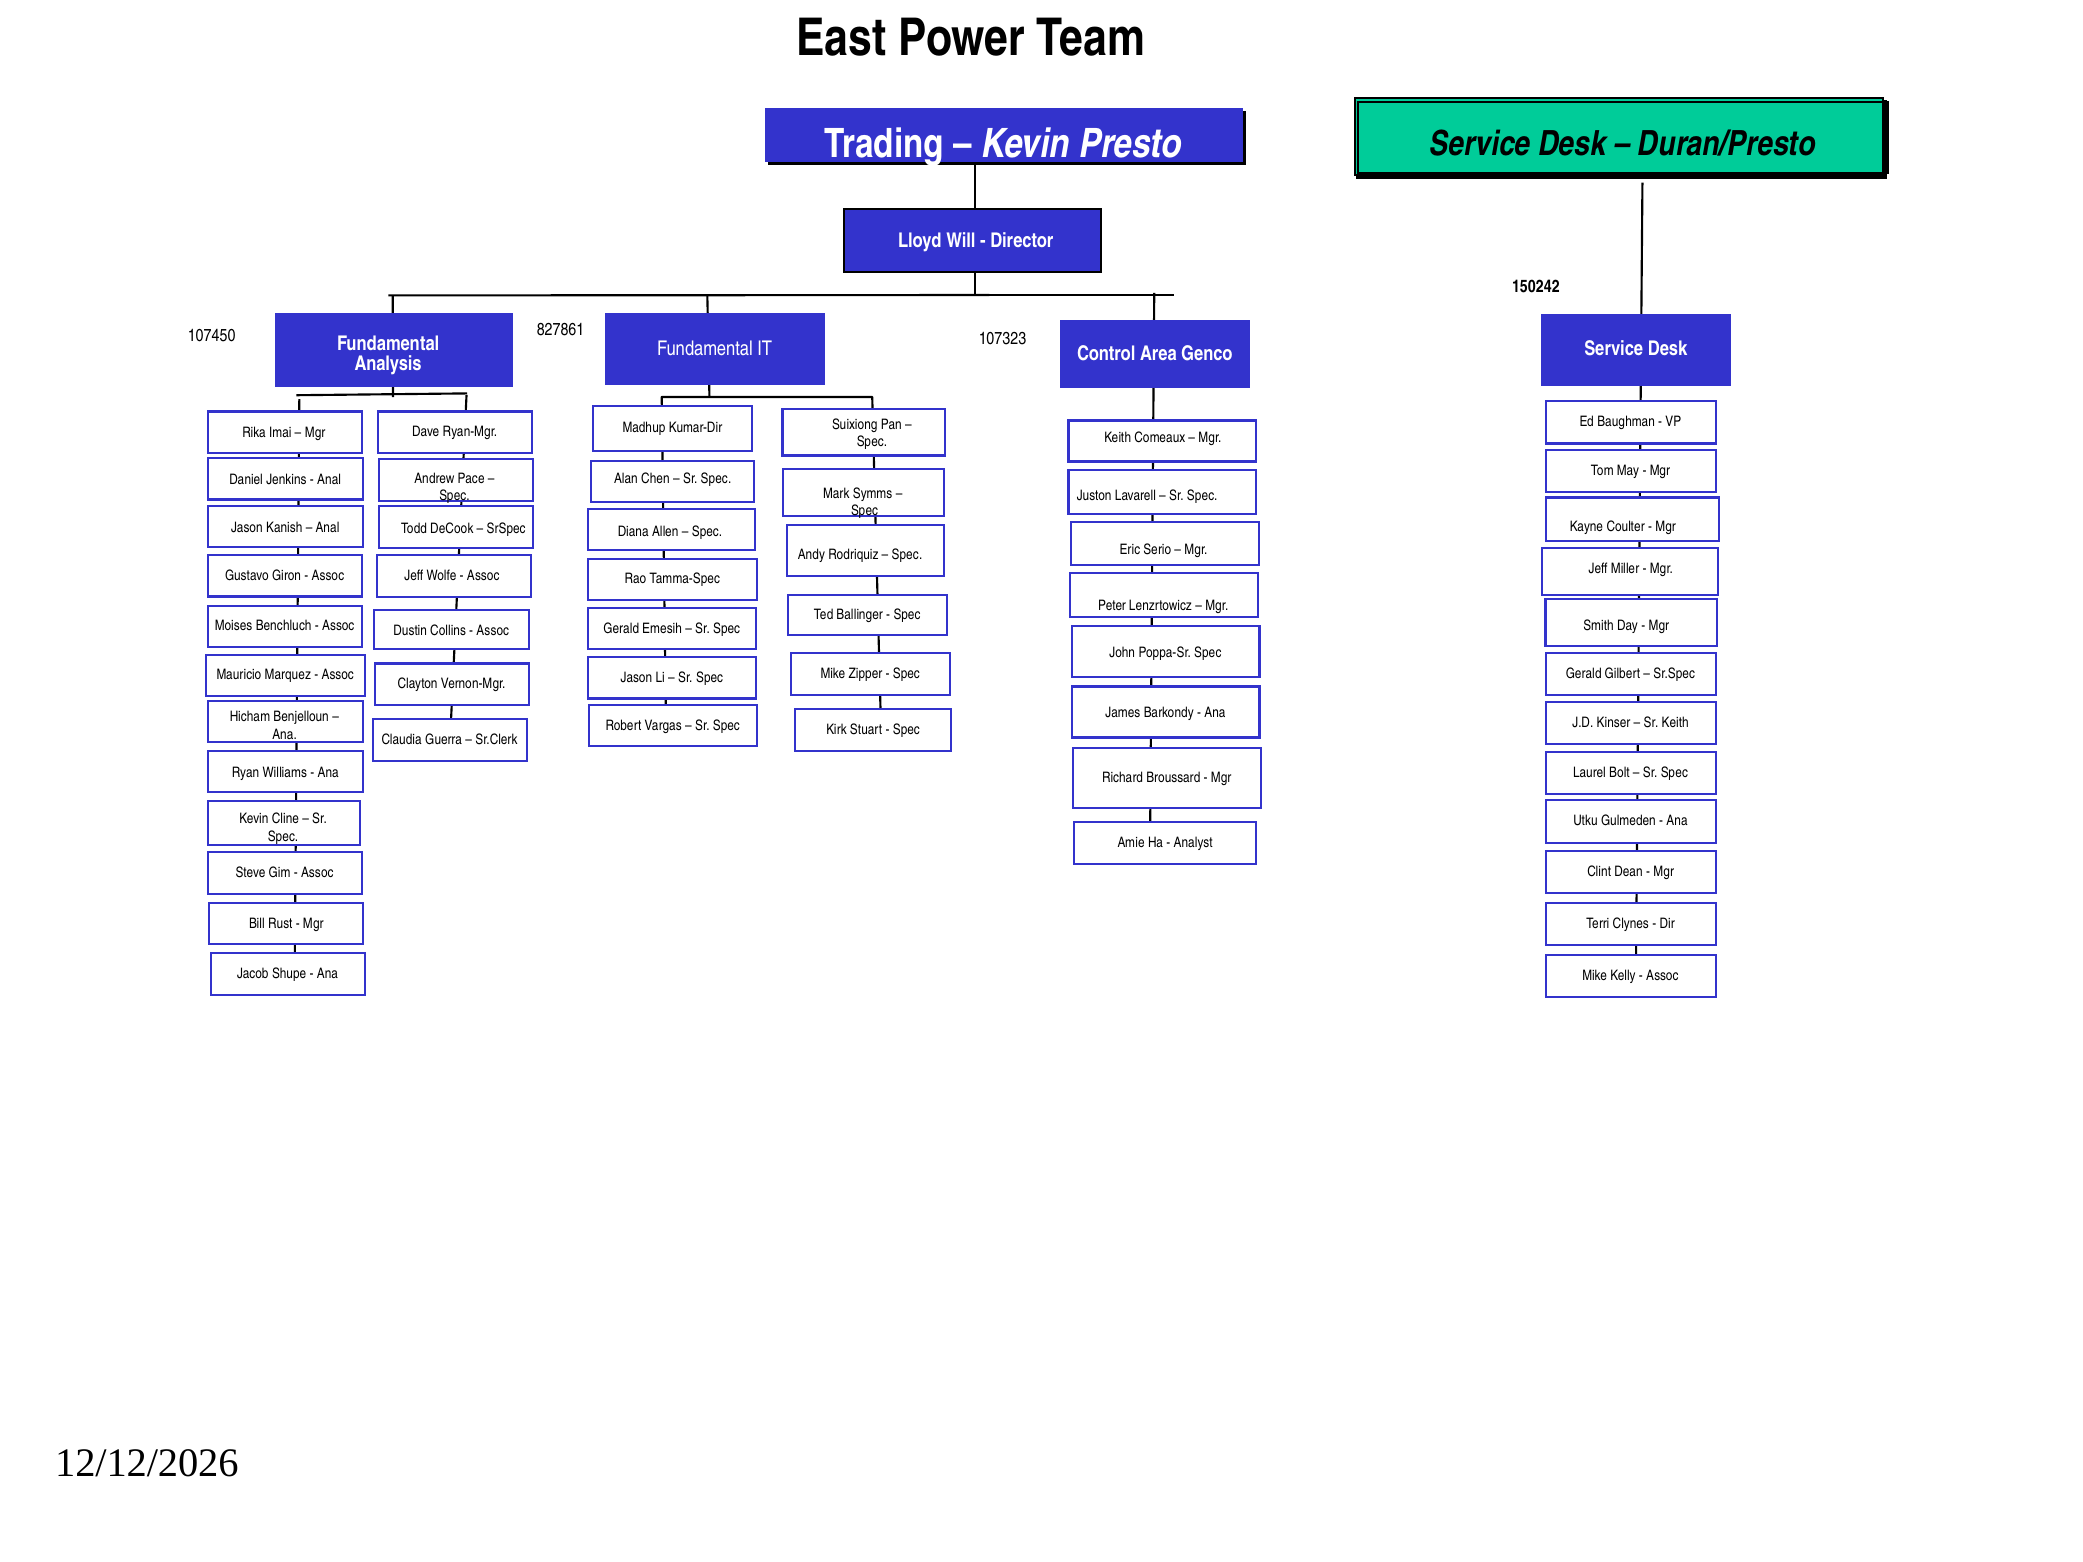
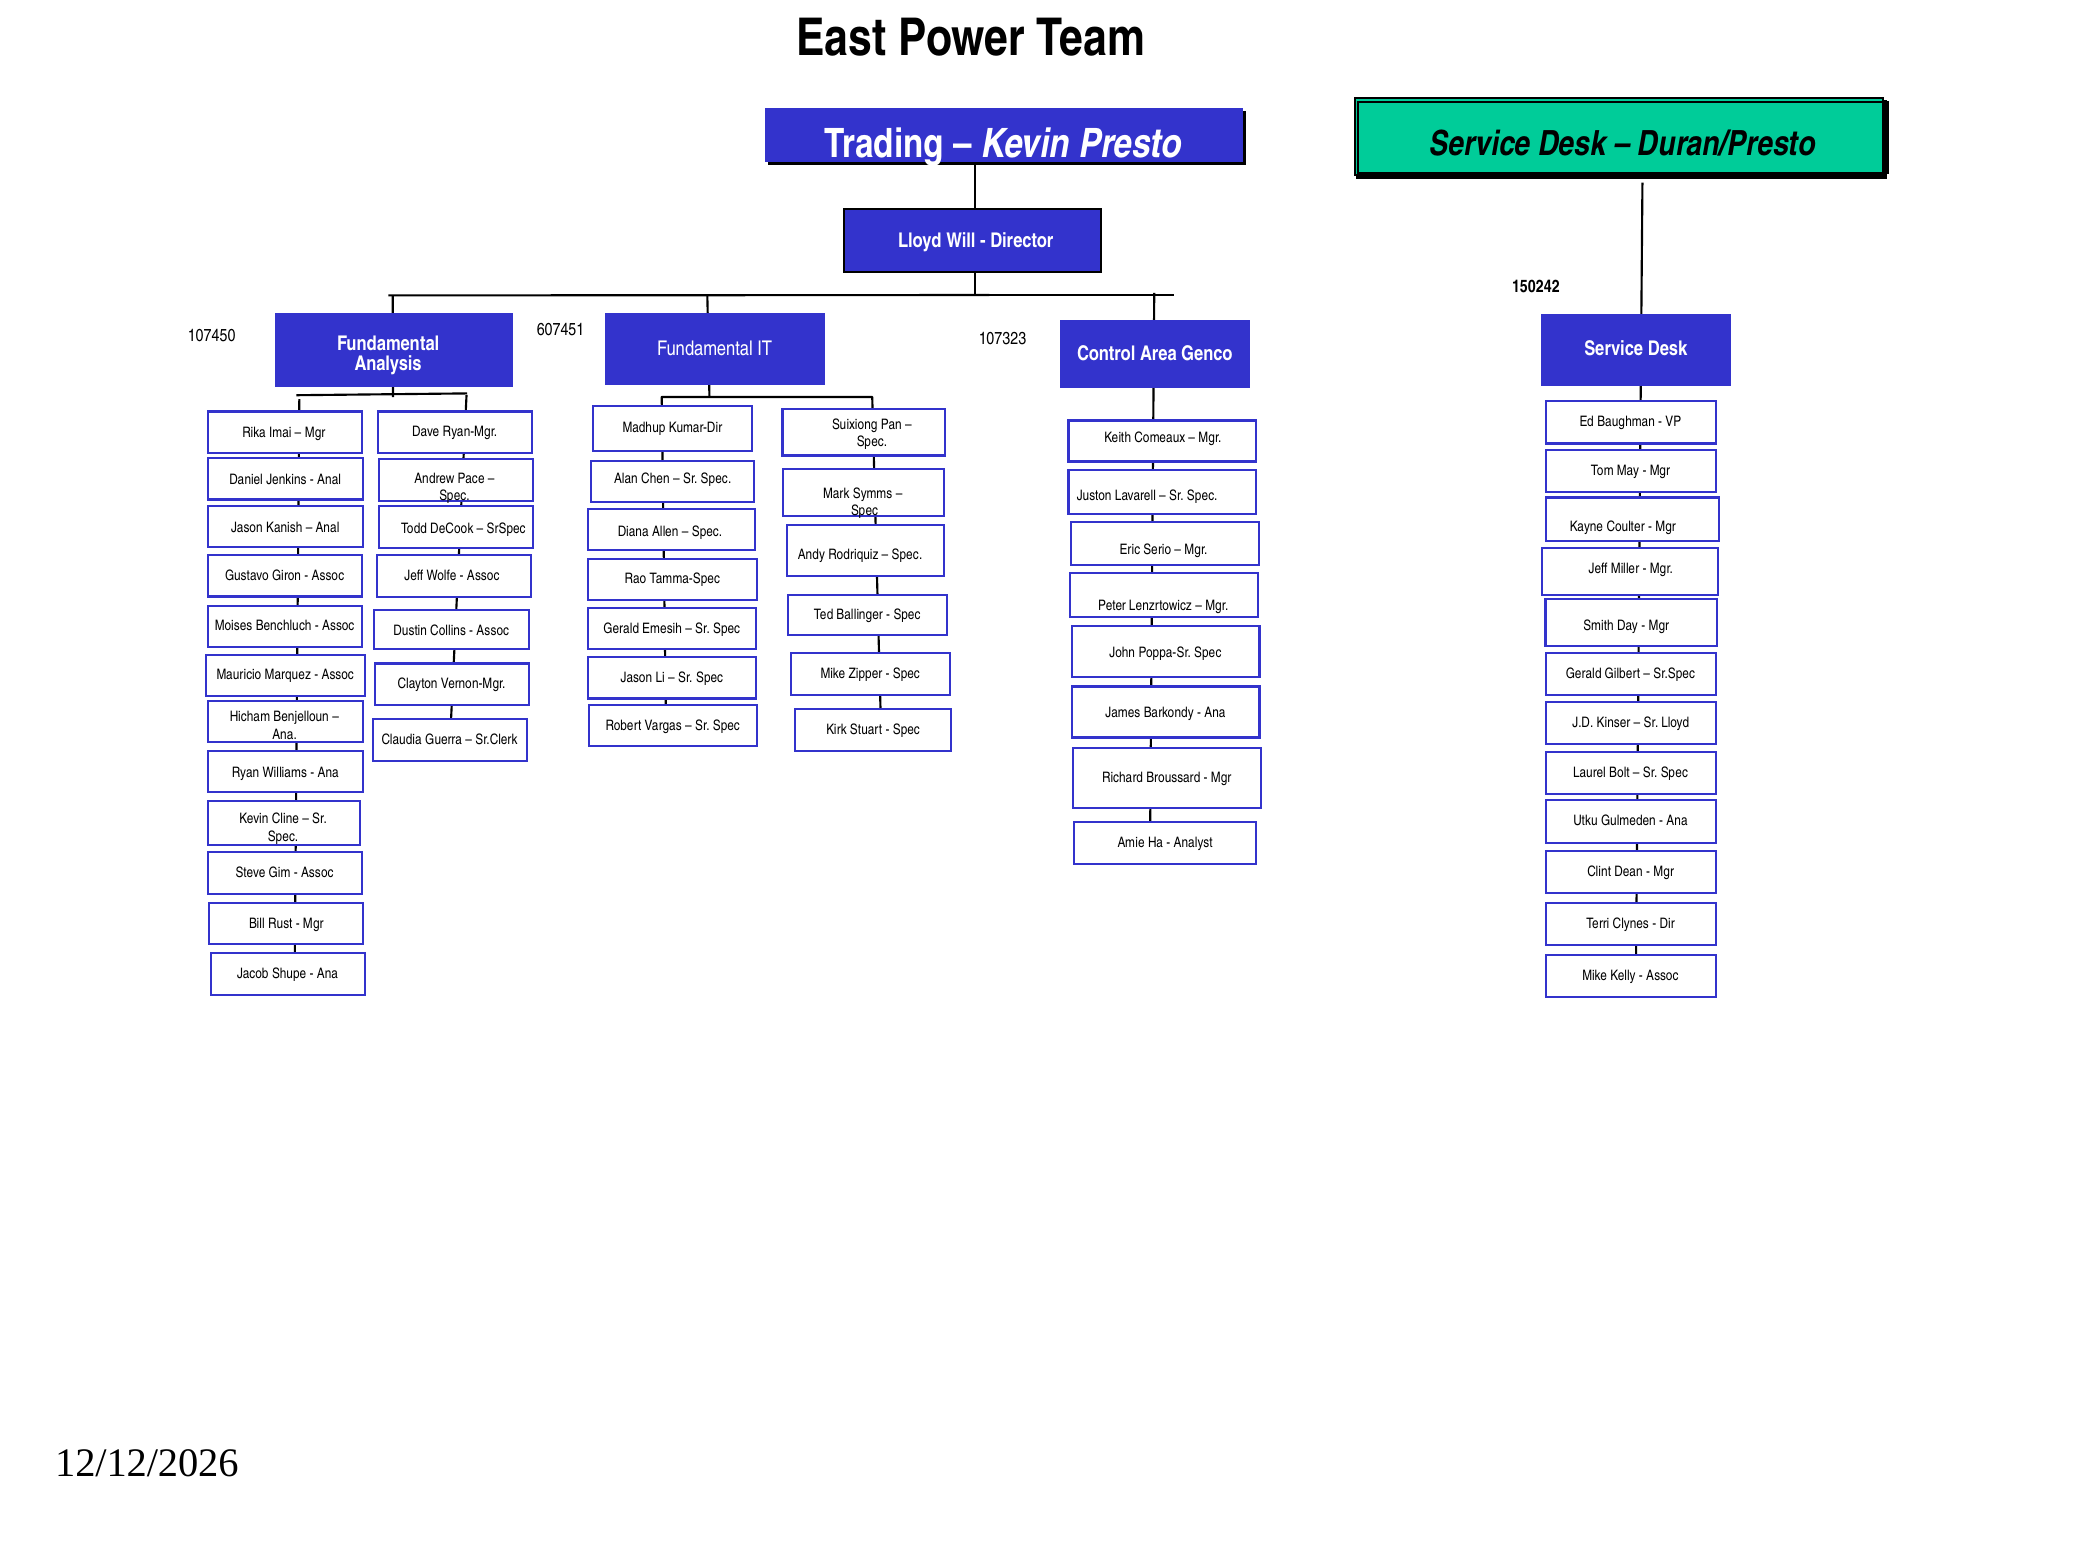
827861: 827861 -> 607451 (561, 330)
Sr Keith: Keith -> Lloyd (1675, 723)
